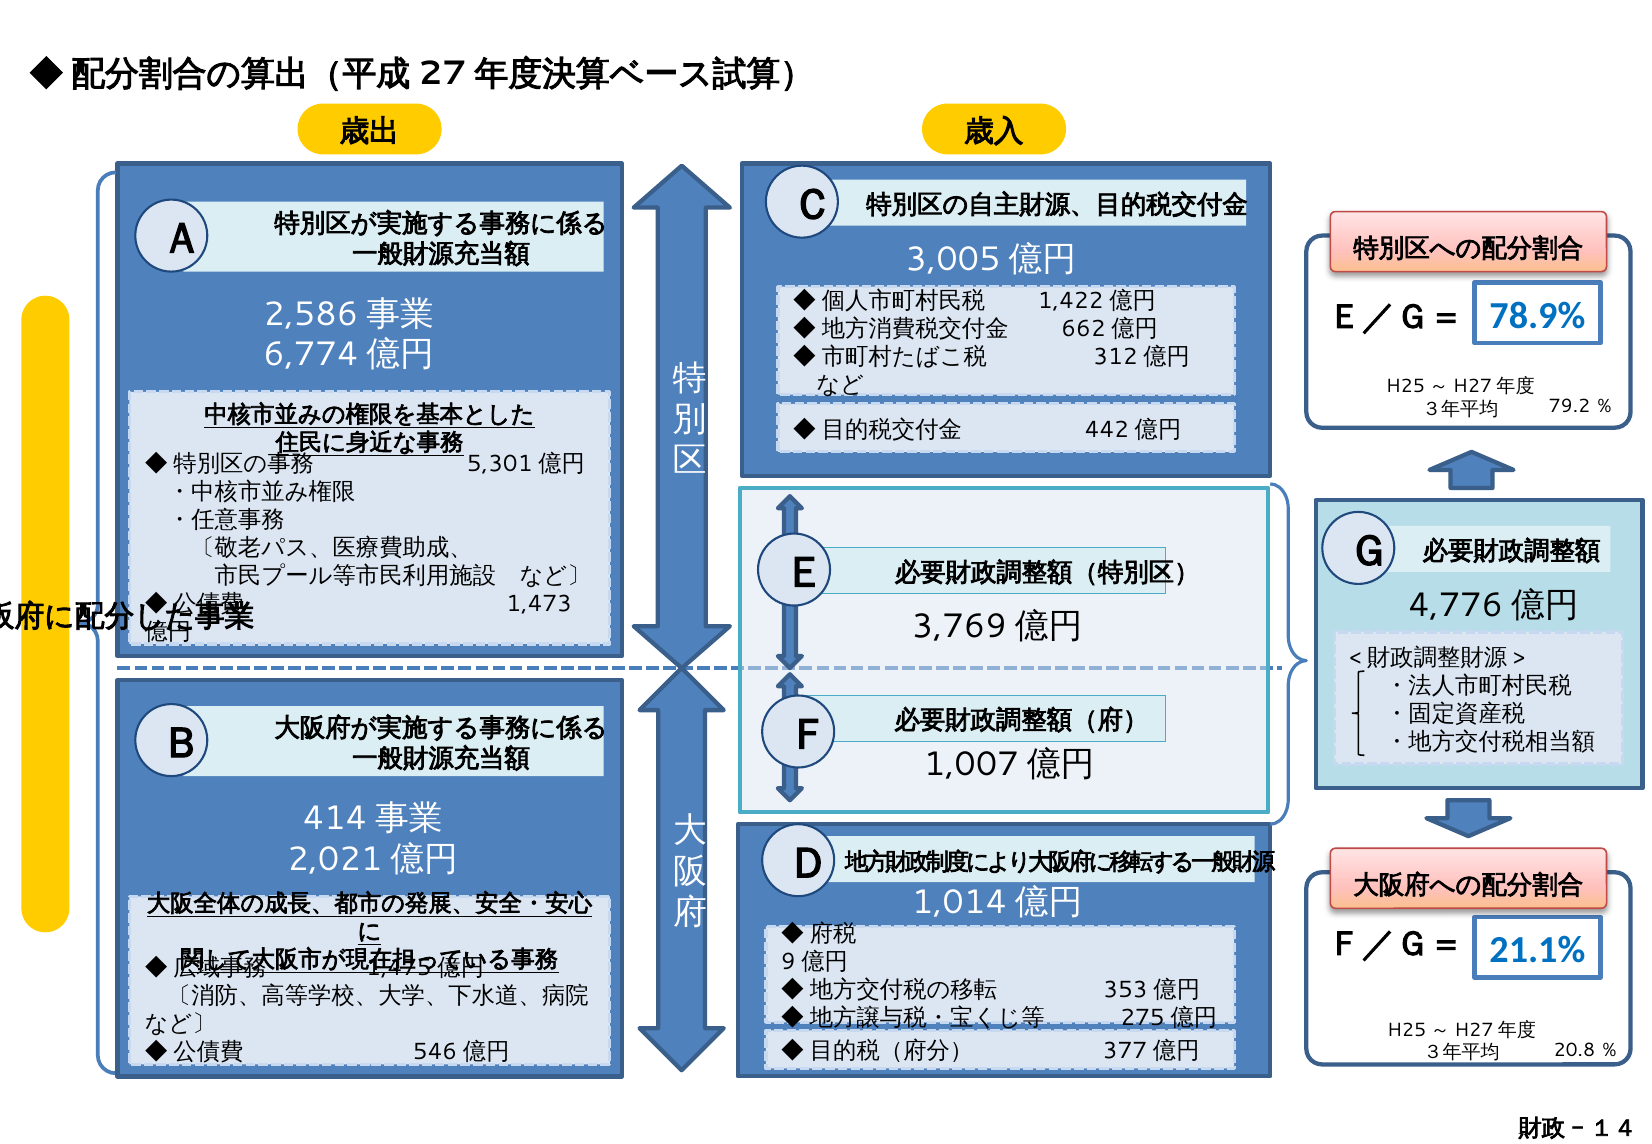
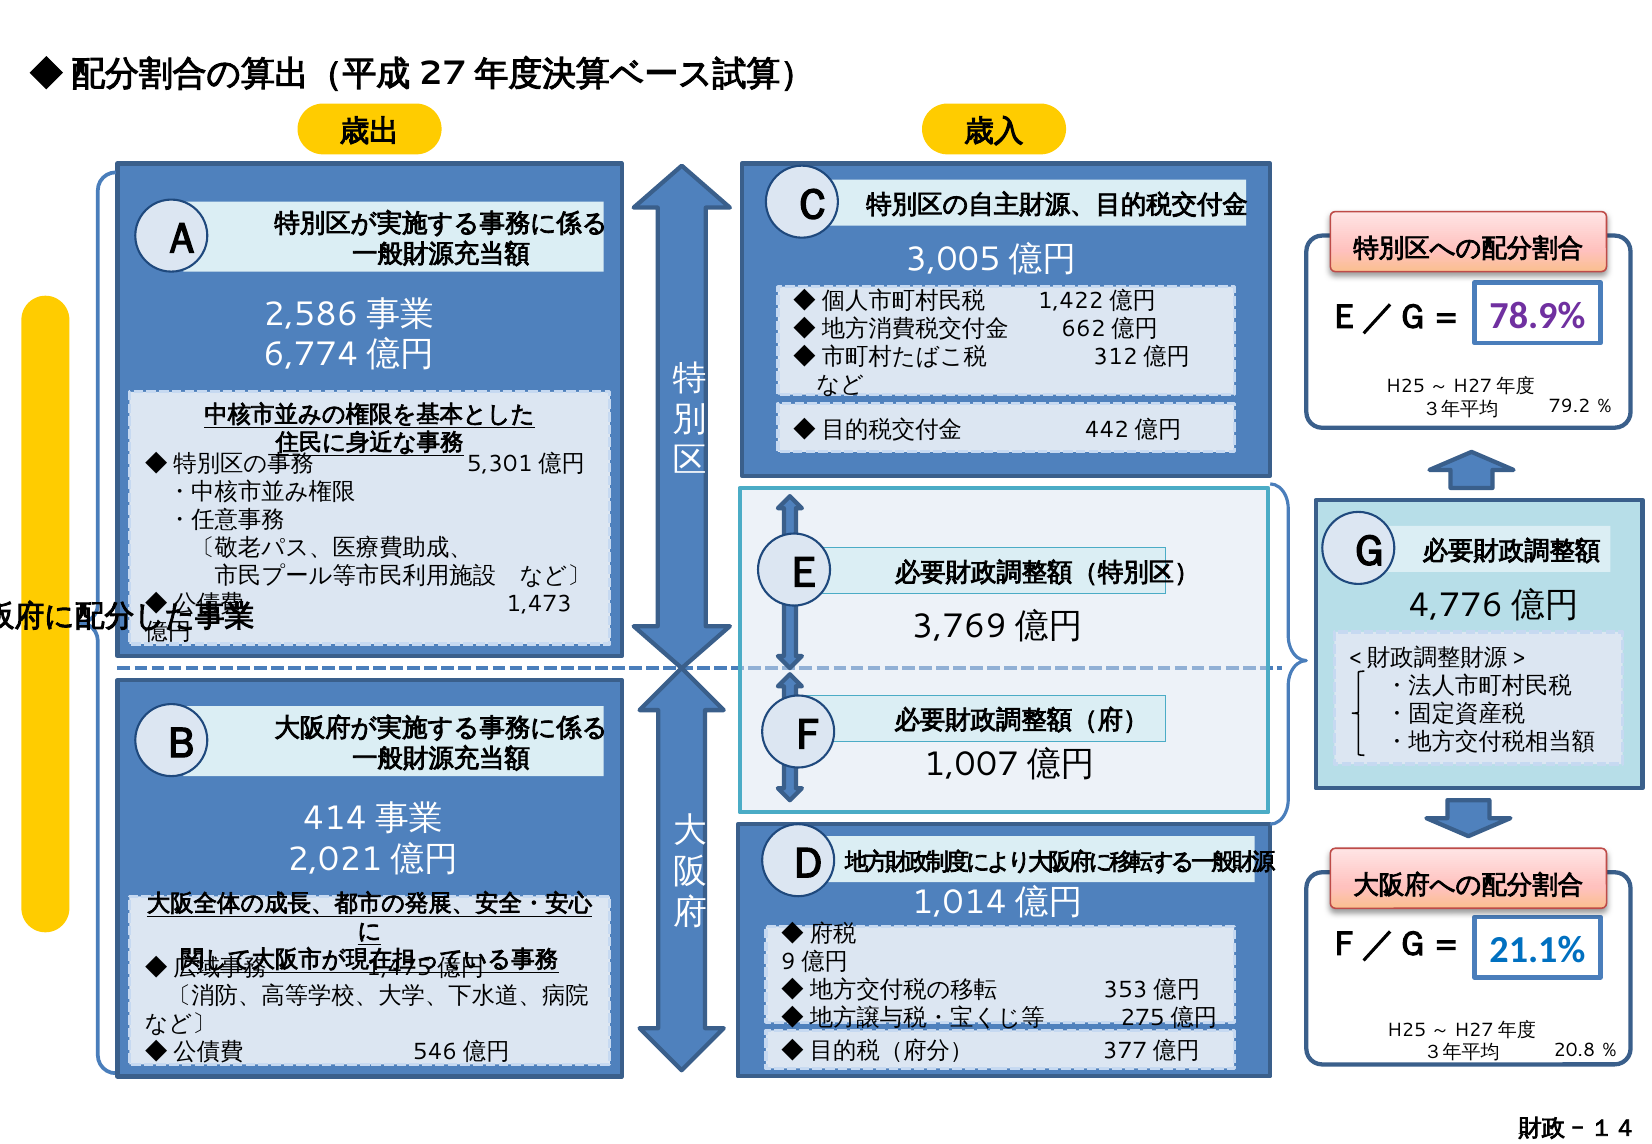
78.9% colour: blue -> purple (1537, 315)
